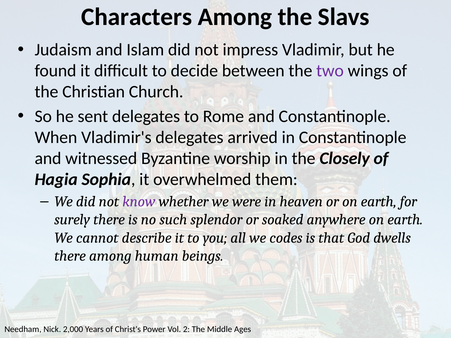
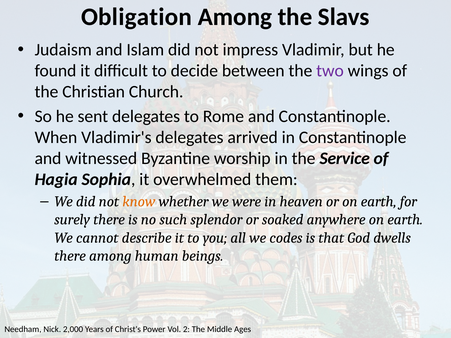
Characters: Characters -> Obligation (136, 17)
Closely: Closely -> Service (345, 158)
know colour: purple -> orange (139, 202)
